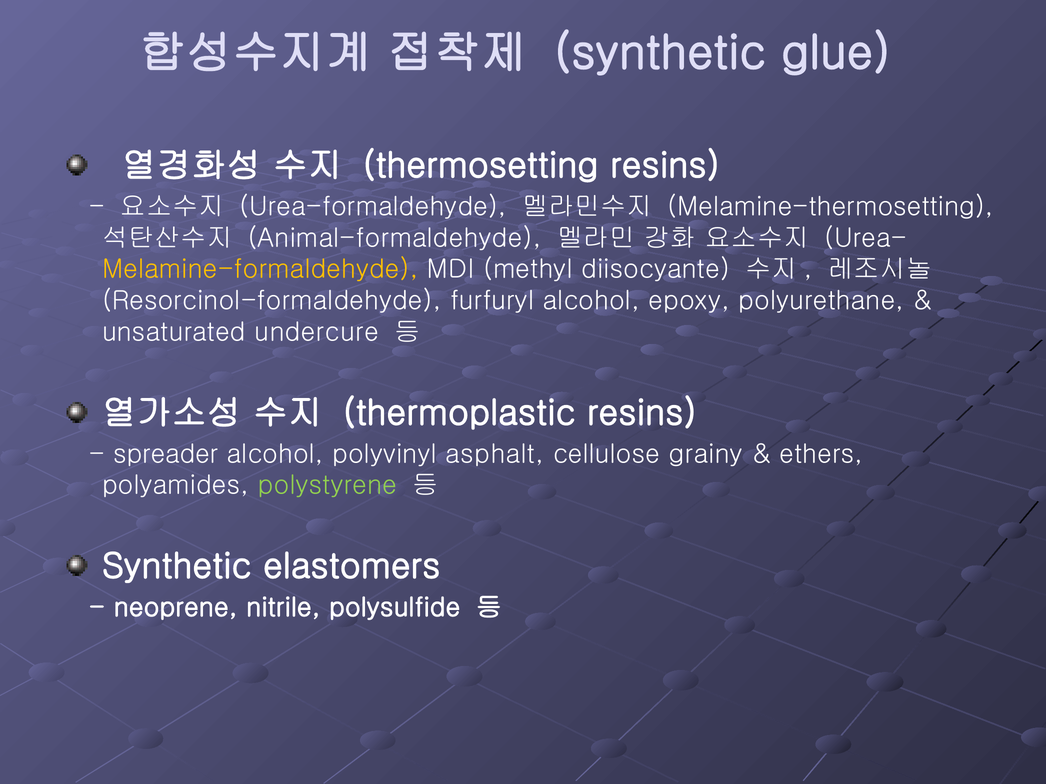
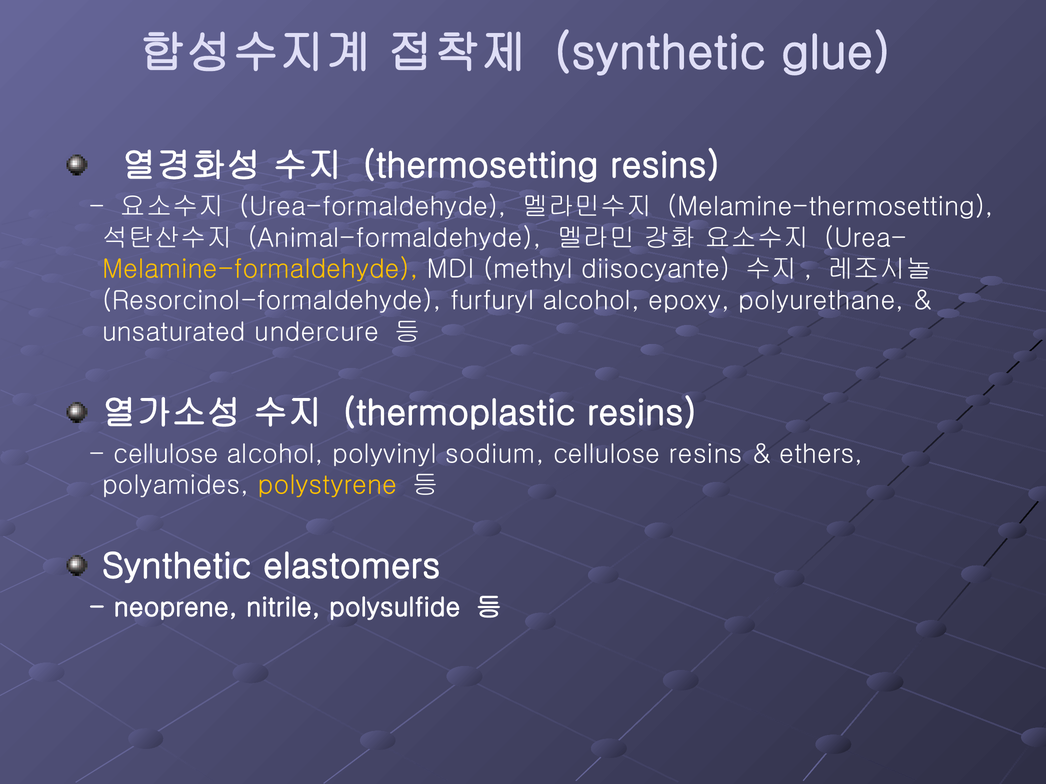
spreader: spreader -> cellulose (166, 454)
asphalt: asphalt -> sodium (495, 454)
cellulose grainy: grainy -> resins (706, 454)
polystyrene colour: light green -> yellow (328, 486)
